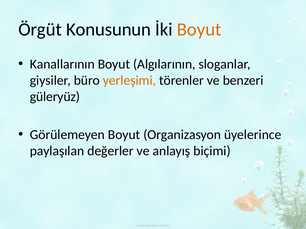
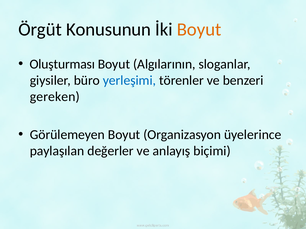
Kanallarının: Kanallarının -> Oluşturması (62, 64)
yerleşimi colour: orange -> blue (129, 81)
güleryüz: güleryüz -> gereken (55, 97)
